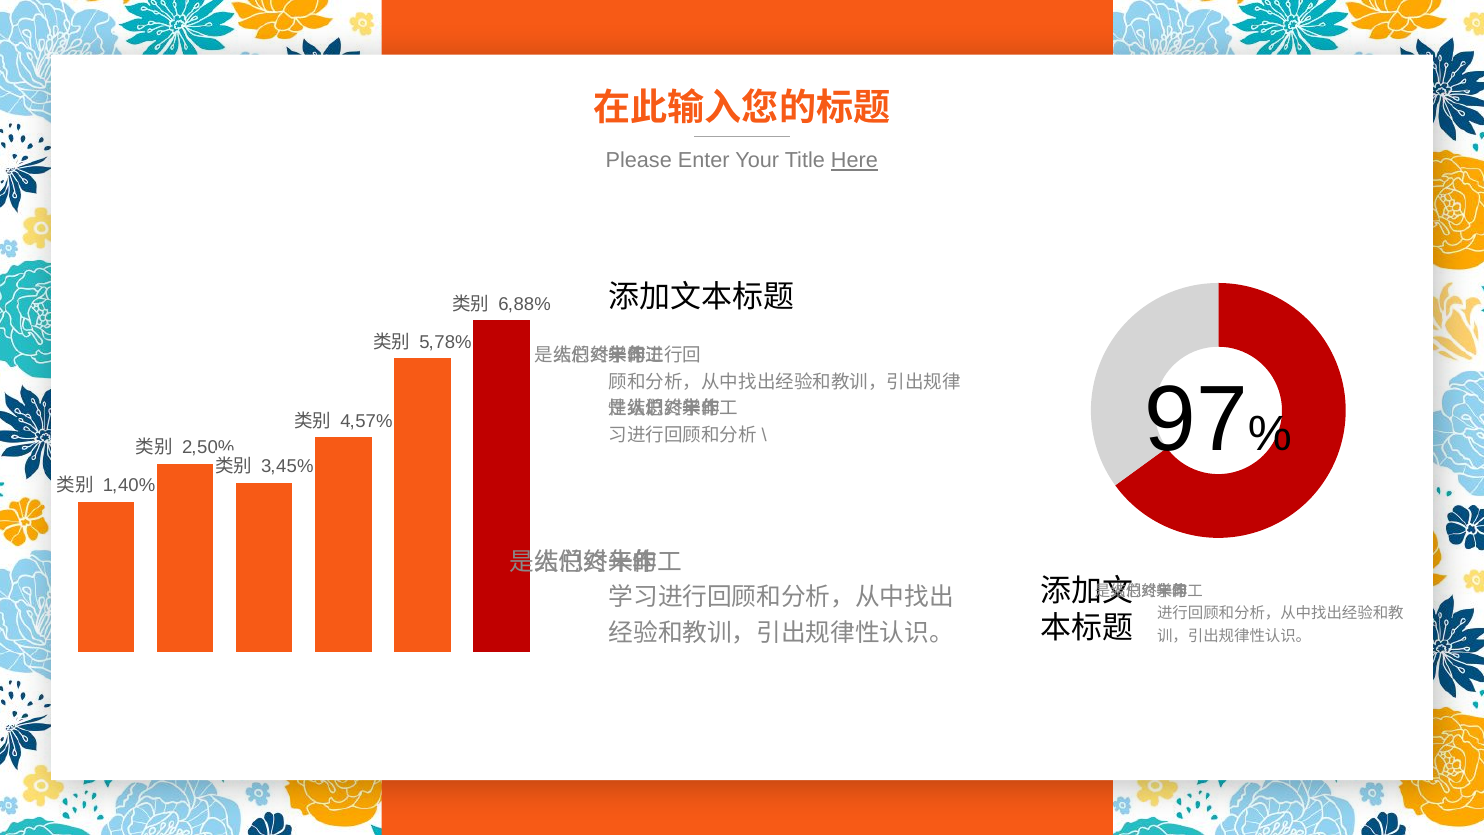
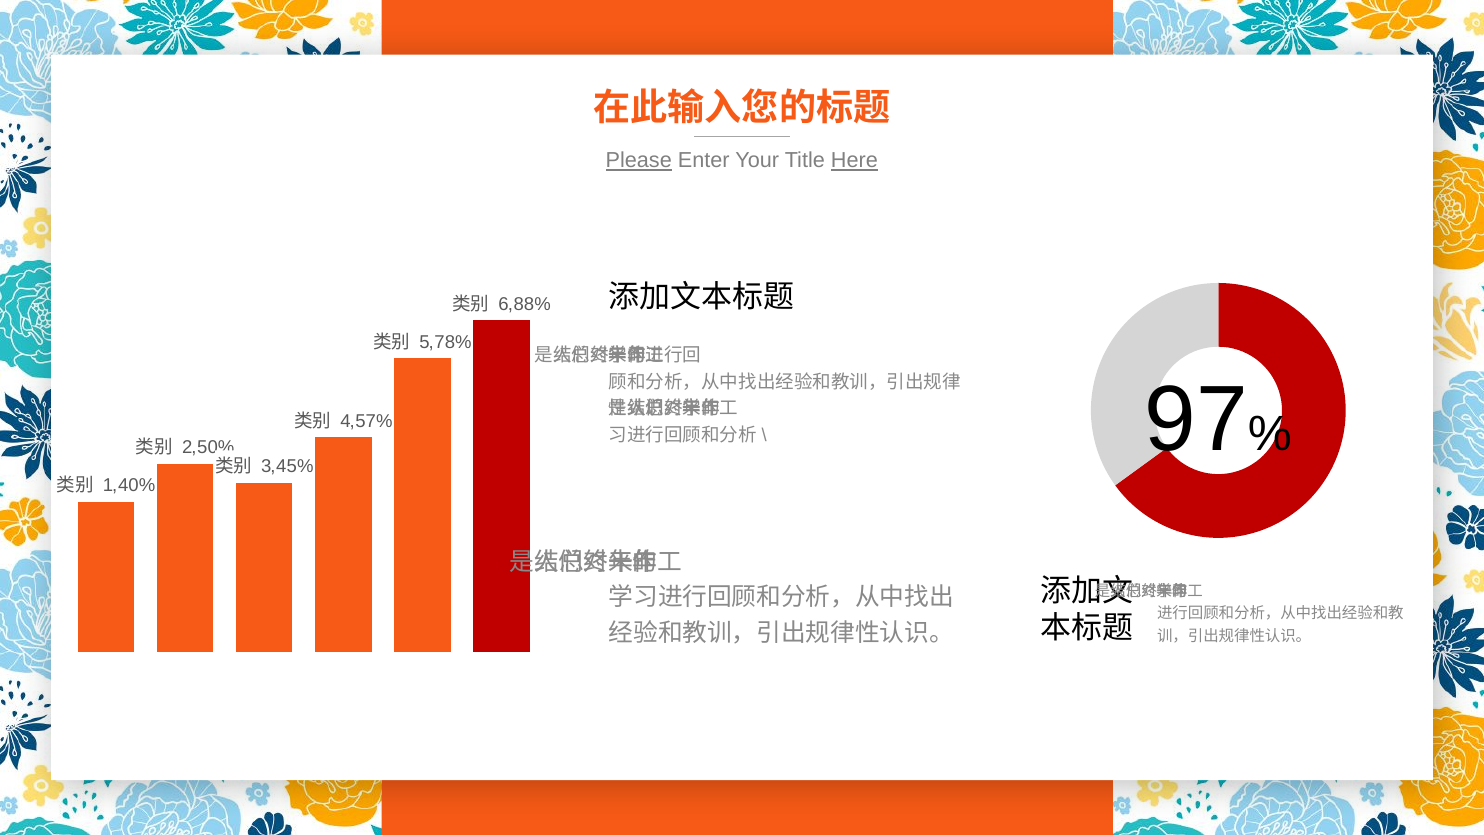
Please underline: none -> present (639, 161)
